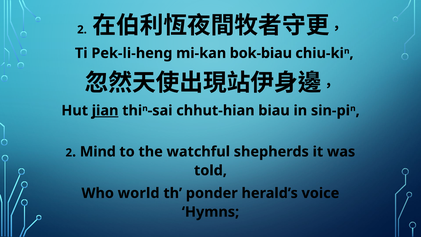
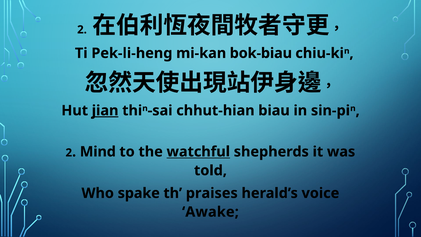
watchful underline: none -> present (198, 152)
world: world -> spake (139, 193)
ponder: ponder -> praises (212, 193)
Hymns: Hymns -> Awake (210, 212)
